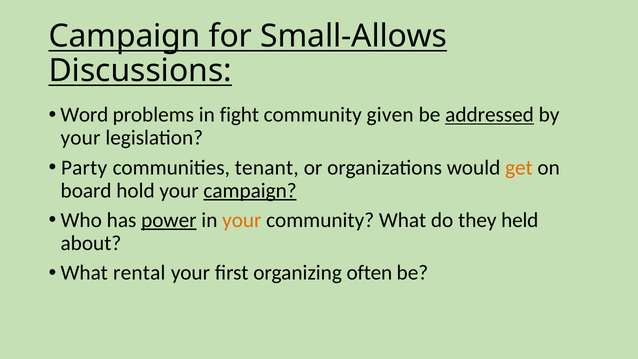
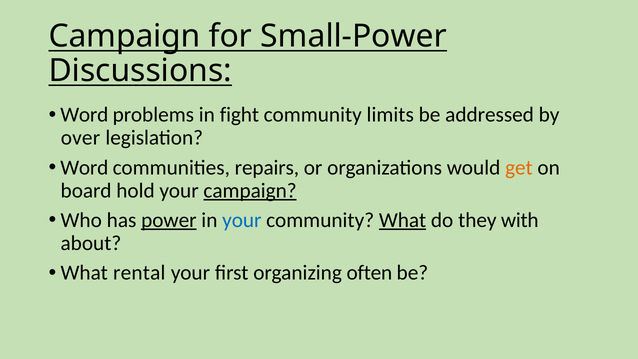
Small-Allows: Small-Allows -> Small-Power (354, 36)
given: given -> limits (390, 115)
addressed underline: present -> none (490, 115)
your: your -> over (80, 138)
Party: Party -> Word (84, 168)
tenant: tenant -> repairs (267, 168)
your colour: orange -> blue (242, 220)
What underline: none -> present (403, 220)
held: held -> with (520, 220)
